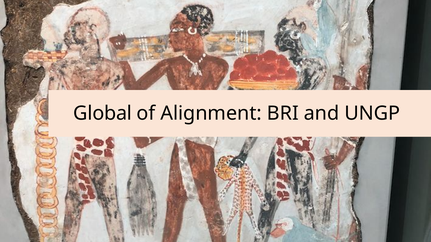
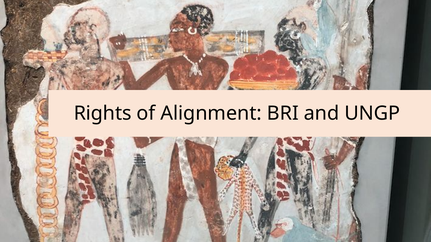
Global: Global -> Rights (103, 114)
